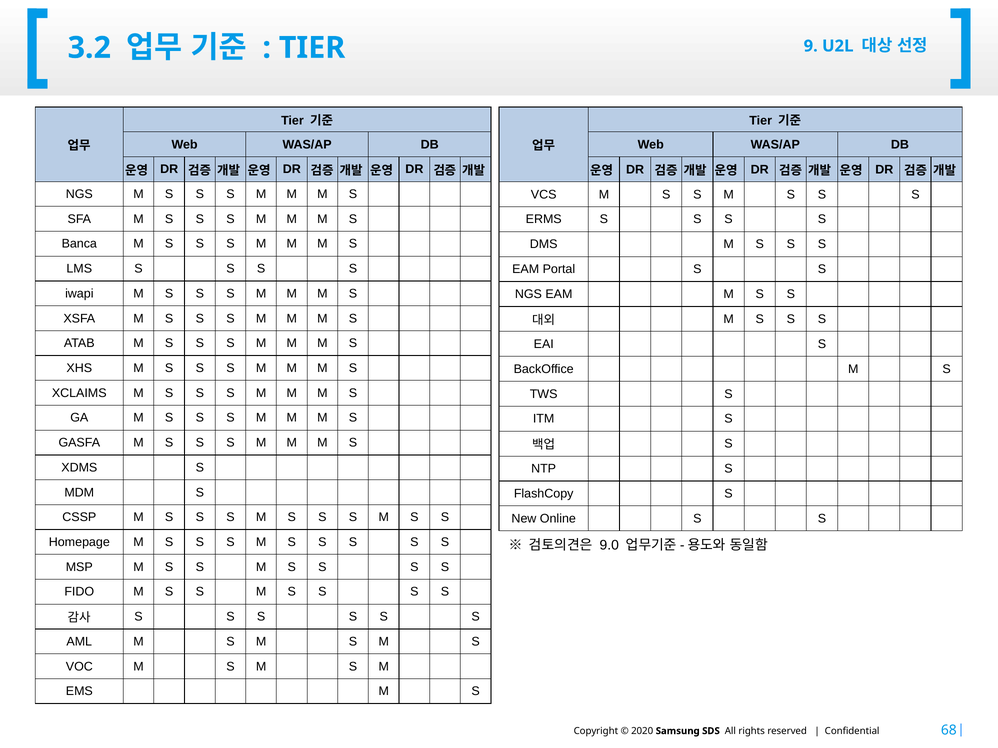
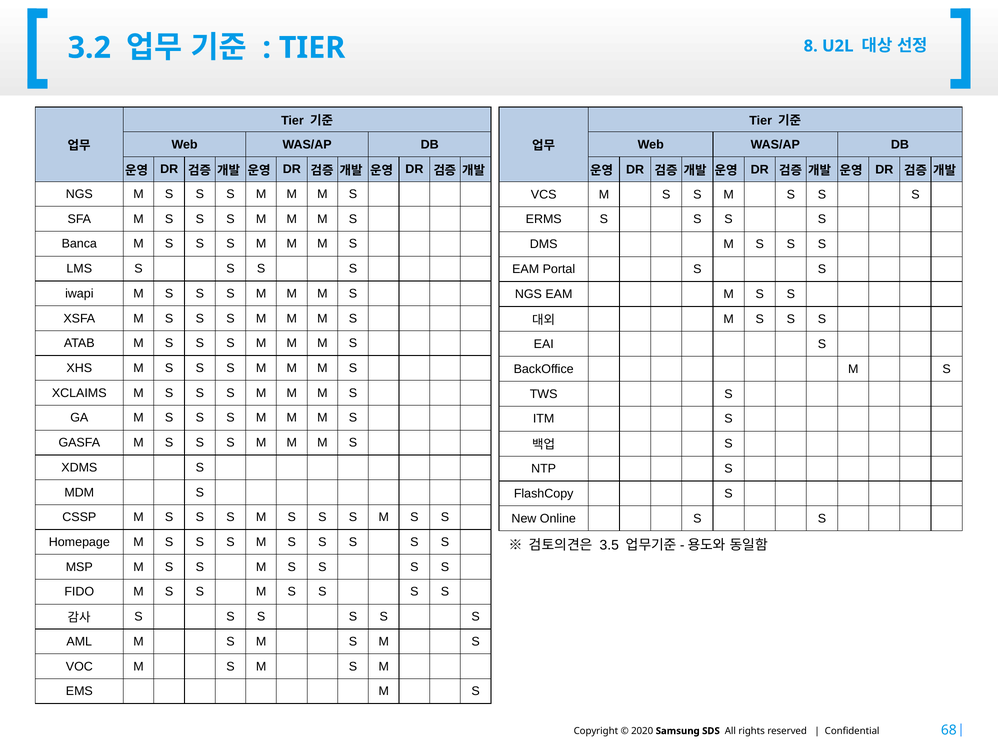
9: 9 -> 8 (811, 46)
9.0: 9.0 -> 3.5 (609, 546)
